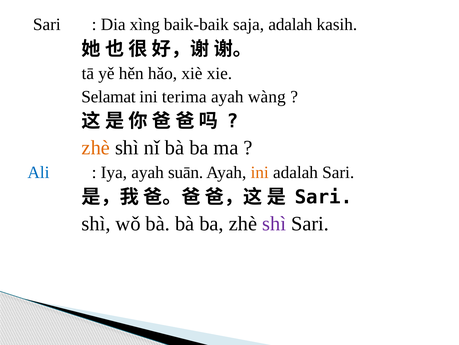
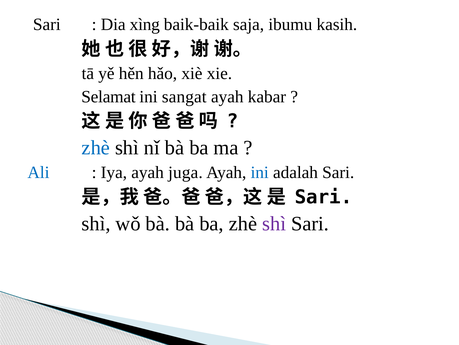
saja adalah: adalah -> ibumu (290, 25)
terima: terima -> sangat (184, 96)
wàng: wàng -> kabar (267, 96)
zhè colour: orange -> blue (96, 147)
suān: suān -> juga (185, 172)
ini colour: orange -> blue (260, 172)
